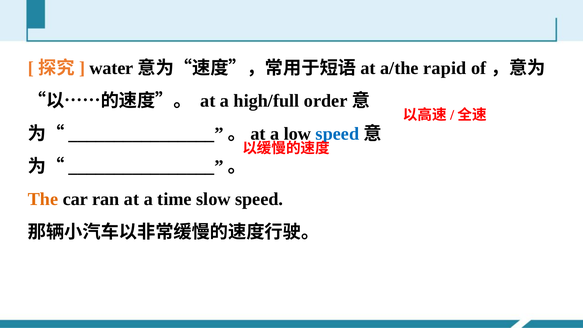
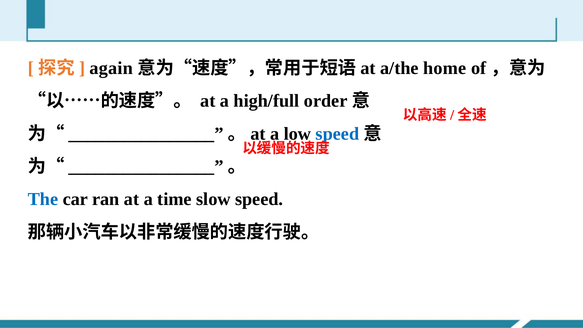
water: water -> again (111, 68)
rapid: rapid -> home (445, 68)
The colour: orange -> blue (43, 199)
